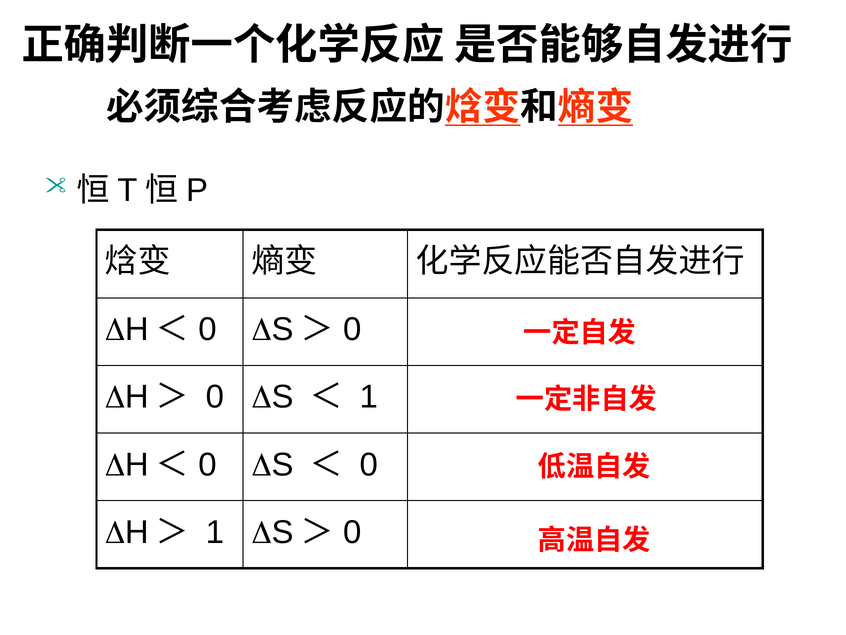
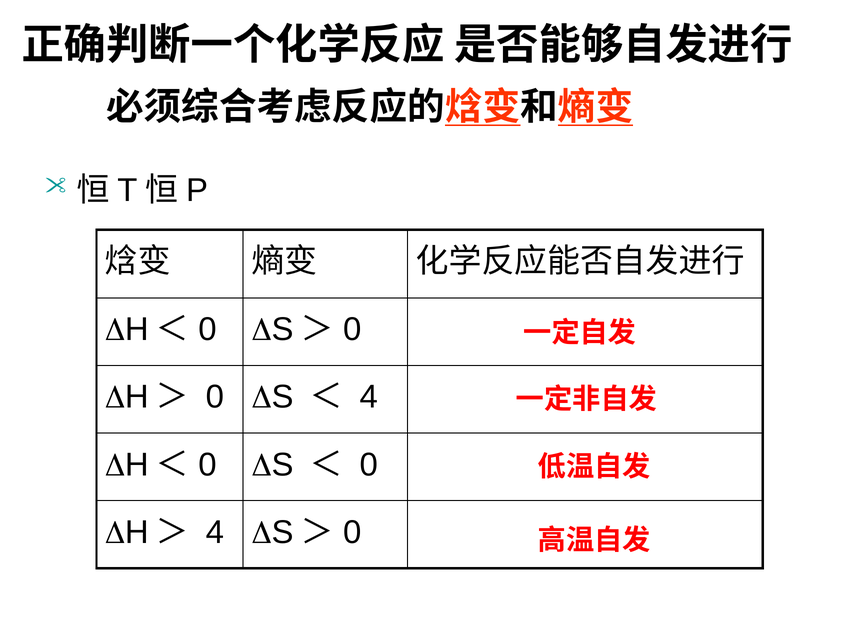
1: 1 -> 4 (369, 397)
1: 1 -> 4 (215, 532)
